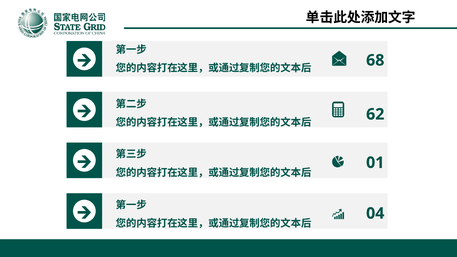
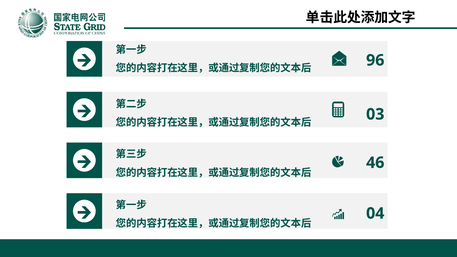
68: 68 -> 96 (375, 60)
62: 62 -> 03 (375, 114)
01: 01 -> 46 (375, 163)
